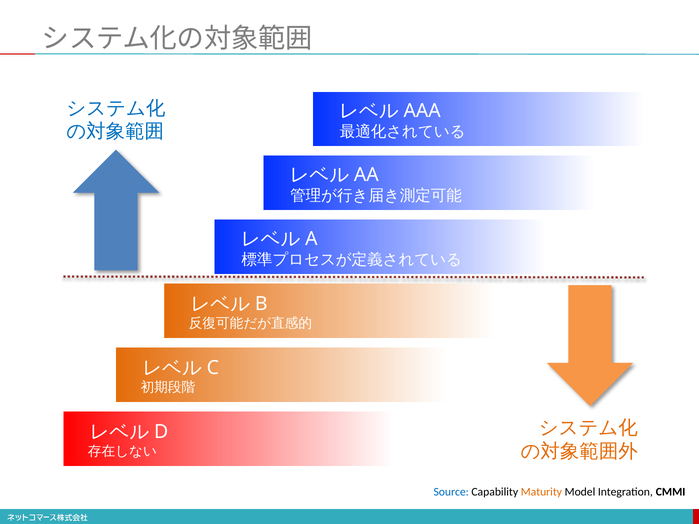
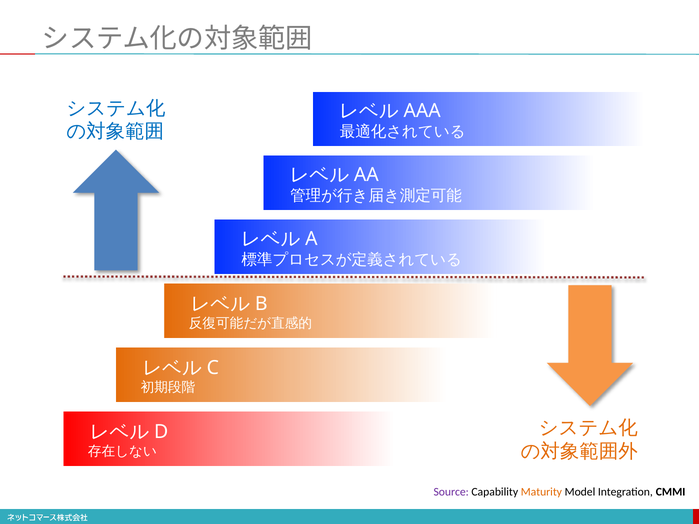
Source colour: blue -> purple (451, 492)
